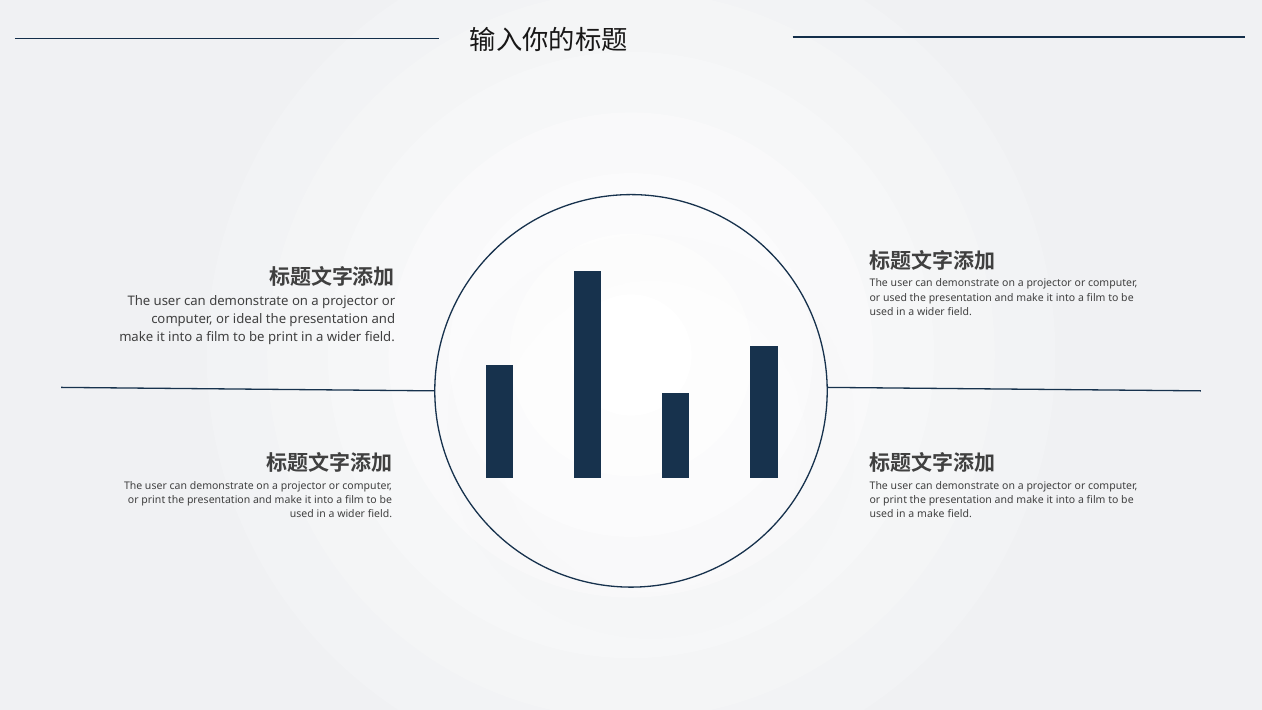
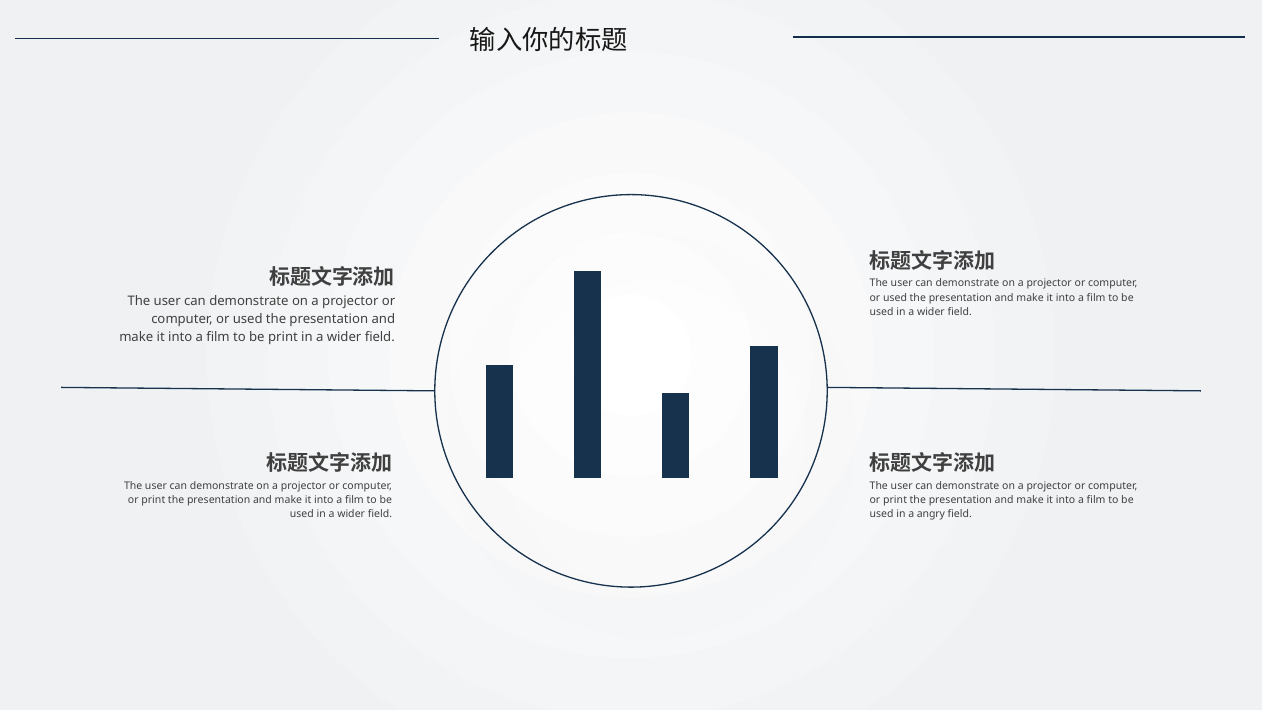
ideal: ideal -> used (248, 319)
a make: make -> angry (931, 514)
